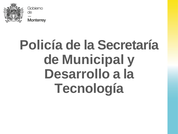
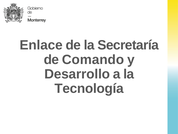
Policía: Policía -> Enlace (41, 45)
Municipal: Municipal -> Comando (93, 59)
